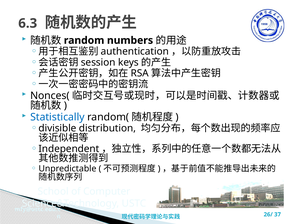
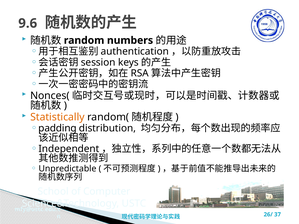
6.3: 6.3 -> 9.6 (28, 23)
Statistically colour: blue -> orange (57, 117)
divisible: divisible -> padding (58, 128)
